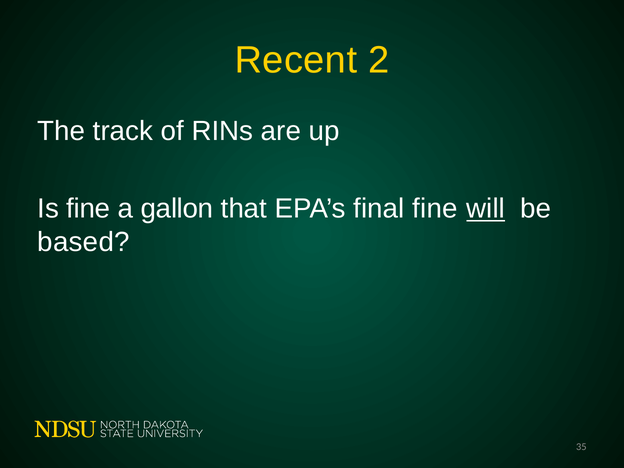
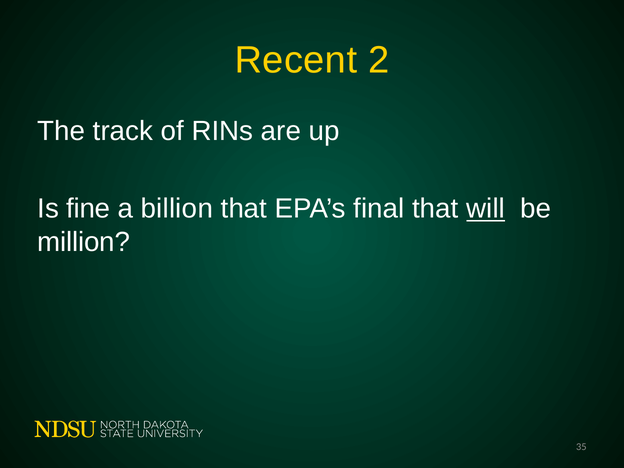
gallon: gallon -> billion (177, 209)
final fine: fine -> that (435, 209)
based: based -> million (84, 242)
